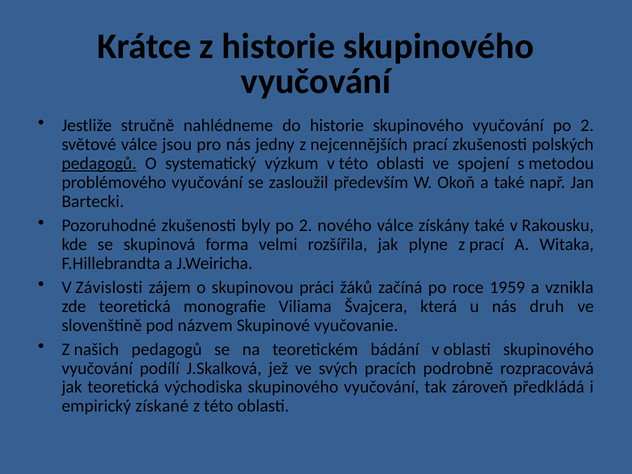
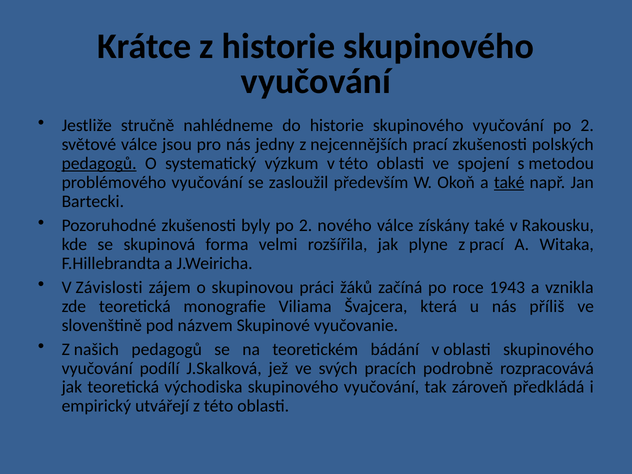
také underline: none -> present (509, 182)
1959: 1959 -> 1943 (507, 287)
druh: druh -> příliš (547, 306)
získané: získané -> utvářejí (162, 406)
